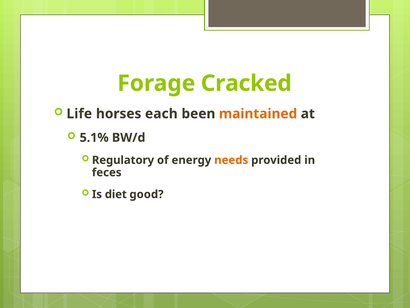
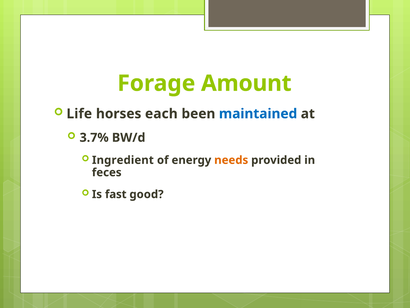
Cracked: Cracked -> Amount (246, 83)
maintained colour: orange -> blue (258, 114)
5.1%: 5.1% -> 3.7% (94, 137)
Regulatory: Regulatory -> Ingredient (123, 160)
diet: diet -> fast (116, 194)
